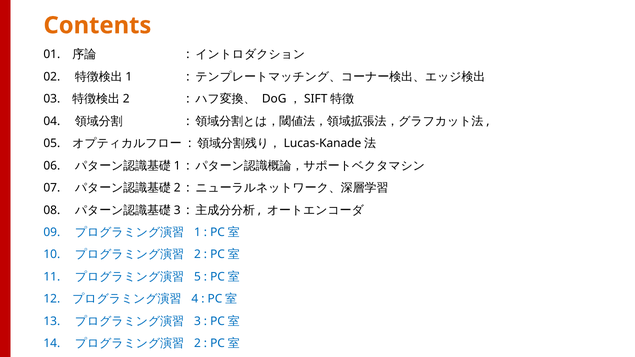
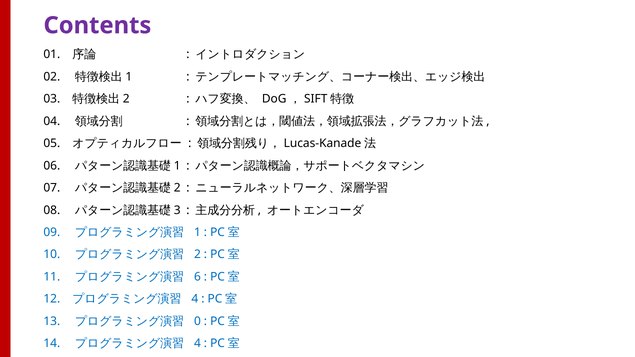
Contents colour: orange -> purple (97, 25)
5: 5 -> 6 (197, 277)
3: 3 -> 0 (197, 321)
2: 2 -> 4 (197, 344)
